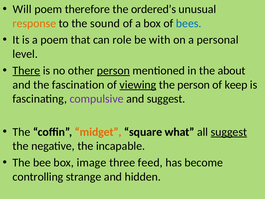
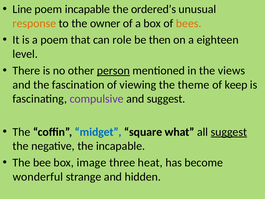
Will: Will -> Line (22, 9)
poem therefore: therefore -> incapable (87, 9)
sound: sound -> owner (105, 23)
bees colour: blue -> orange (189, 23)
with: with -> then (160, 40)
personal: personal -> eighteen (218, 40)
There underline: present -> none (26, 70)
about: about -> views (232, 70)
viewing underline: present -> none (138, 85)
the person: person -> theme (194, 85)
midget colour: orange -> blue (98, 132)
feed: feed -> heat (150, 162)
controlling: controlling -> wonderful (38, 177)
